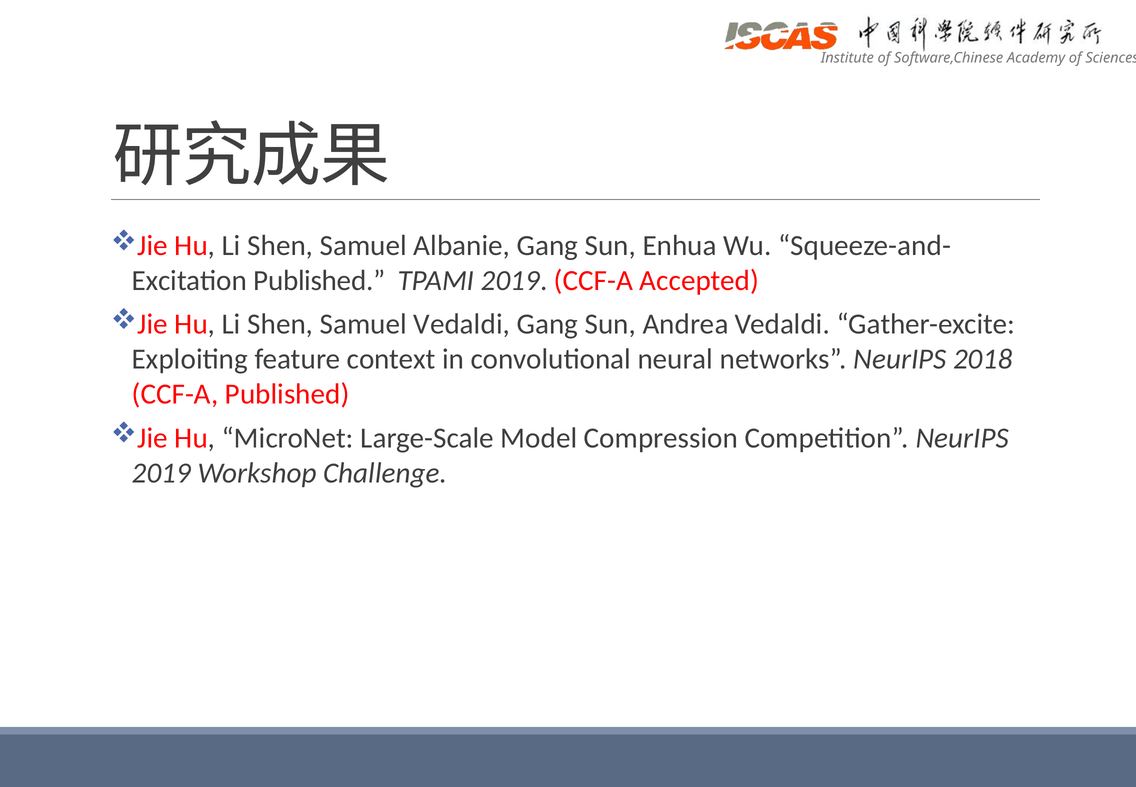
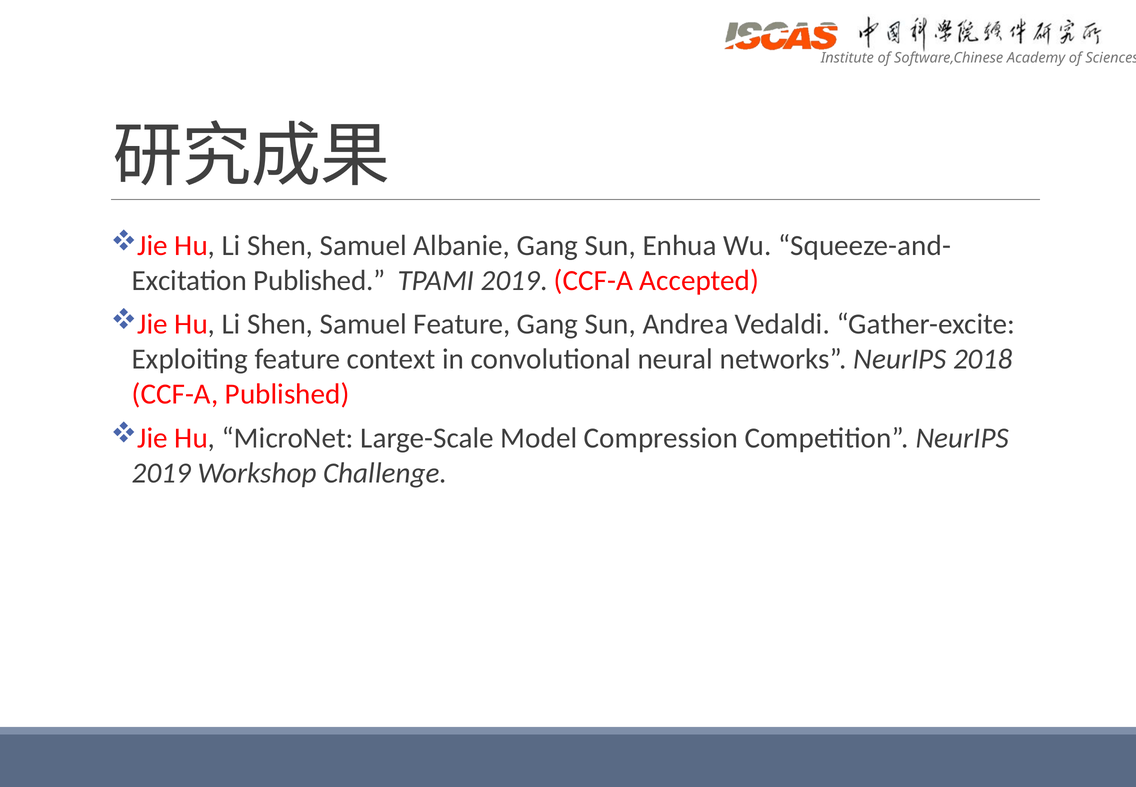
Samuel Vedaldi: Vedaldi -> Feature (462, 324)
